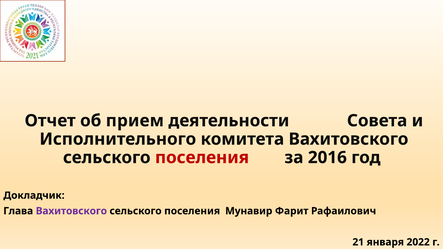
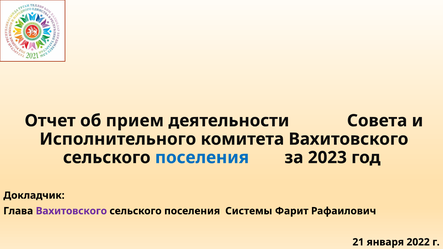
поселения colour: red -> blue (202, 158)
2016: 2016 -> 2023 (327, 158)
Мунавир: Мунавир -> Системы (249, 211)
